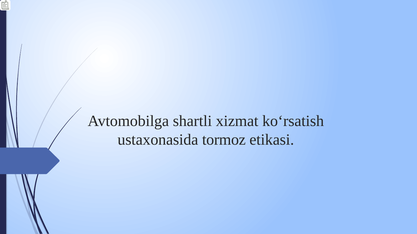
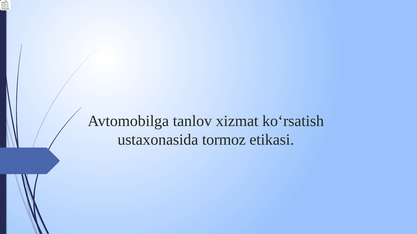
shartli: shartli -> tanlov (192, 121)
